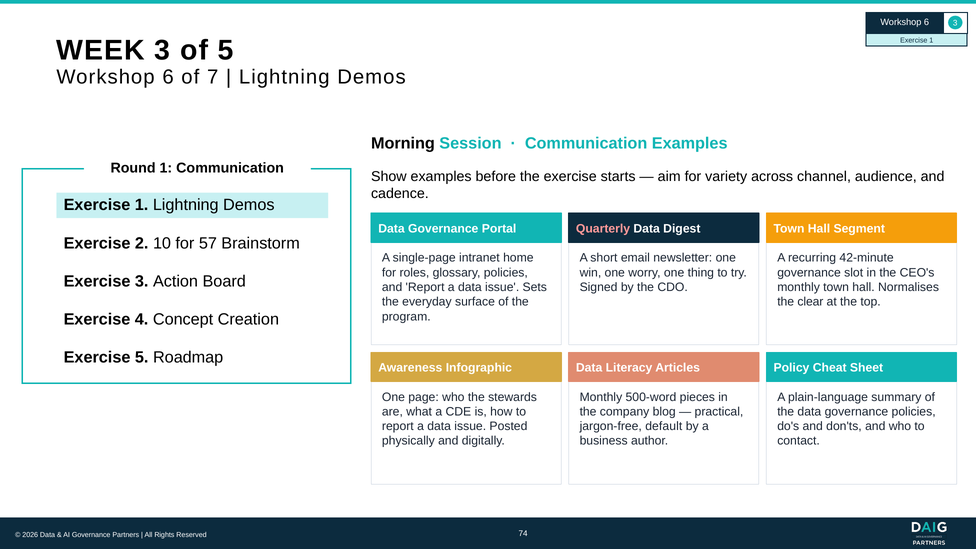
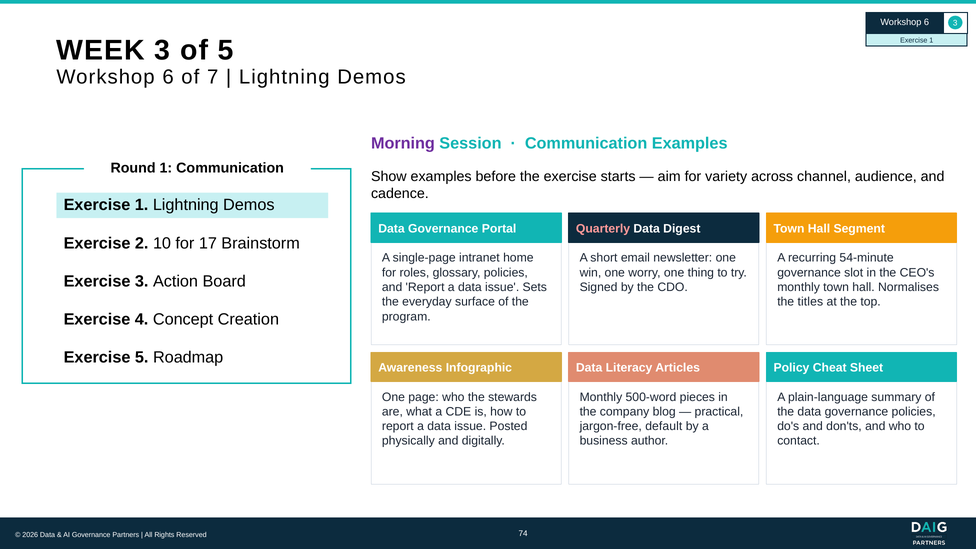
Morning colour: black -> purple (403, 143)
57: 57 -> 17 (208, 243)
42-minute: 42-minute -> 54-minute (867, 258)
clear: clear -> titles (810, 302)
